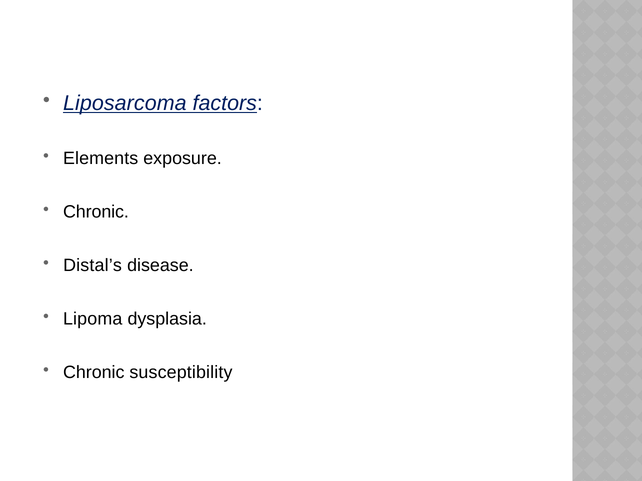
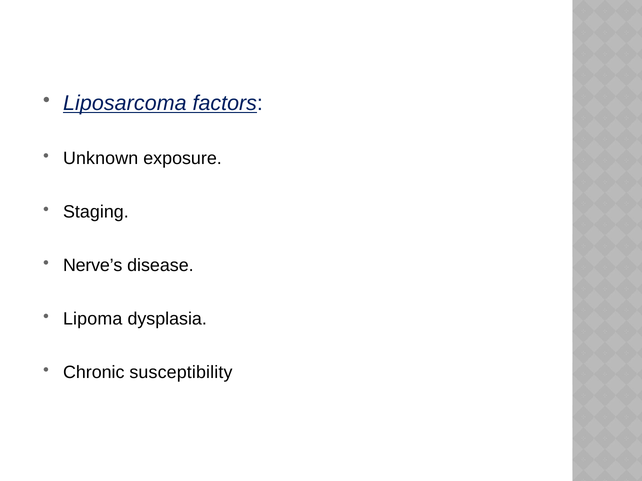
Elements: Elements -> Unknown (101, 159)
Chronic: Chronic -> Staging (96, 212)
Distal’s: Distal’s -> Nerve’s (93, 266)
